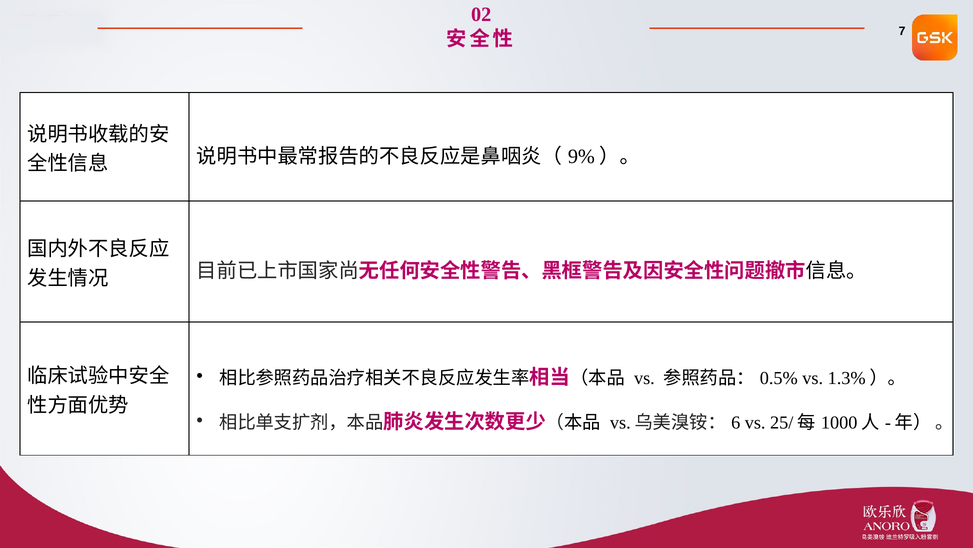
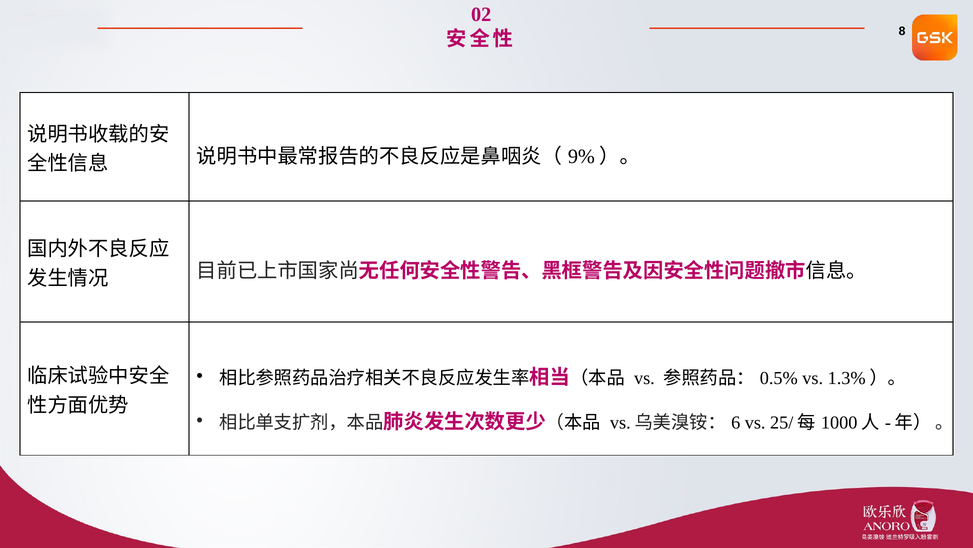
7: 7 -> 8 (902, 31)
